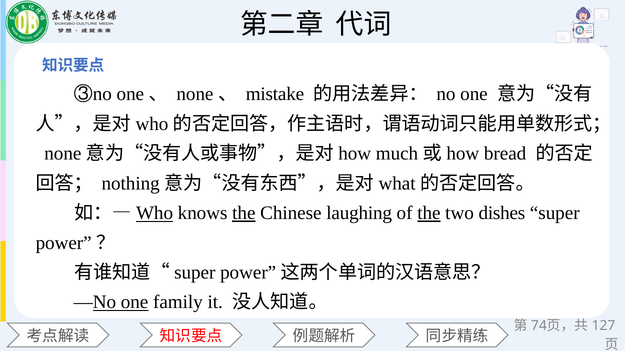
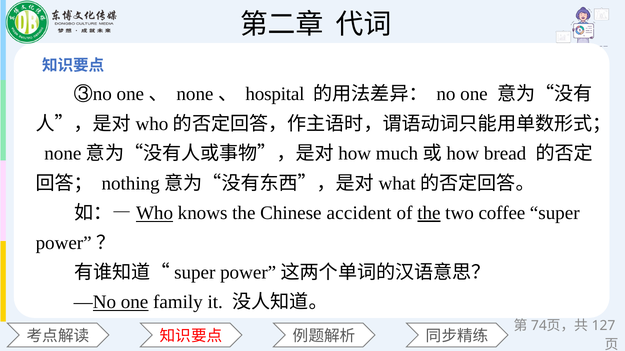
mistake: mistake -> hospital (275, 94)
the underline: present -> none (244, 213)
laughing: laughing -> accident (359, 213)
dishes: dishes -> coffee (502, 213)
